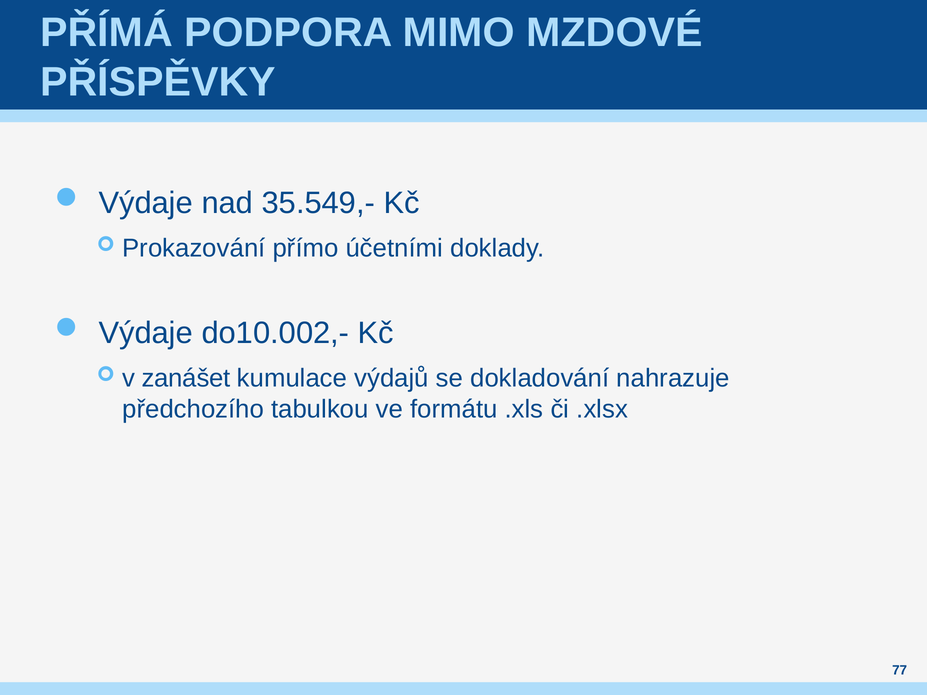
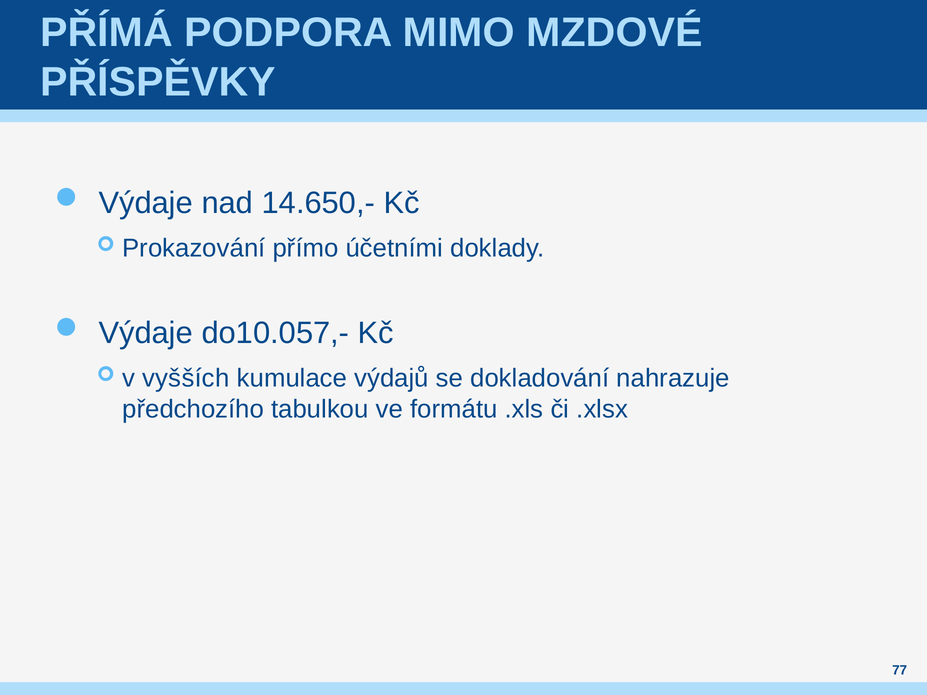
35.549,-: 35.549,- -> 14.650,- (318, 203)
do10.002,-: do10.002,- -> do10.057,- (275, 333)
zanášet: zanášet -> vyšších (186, 378)
